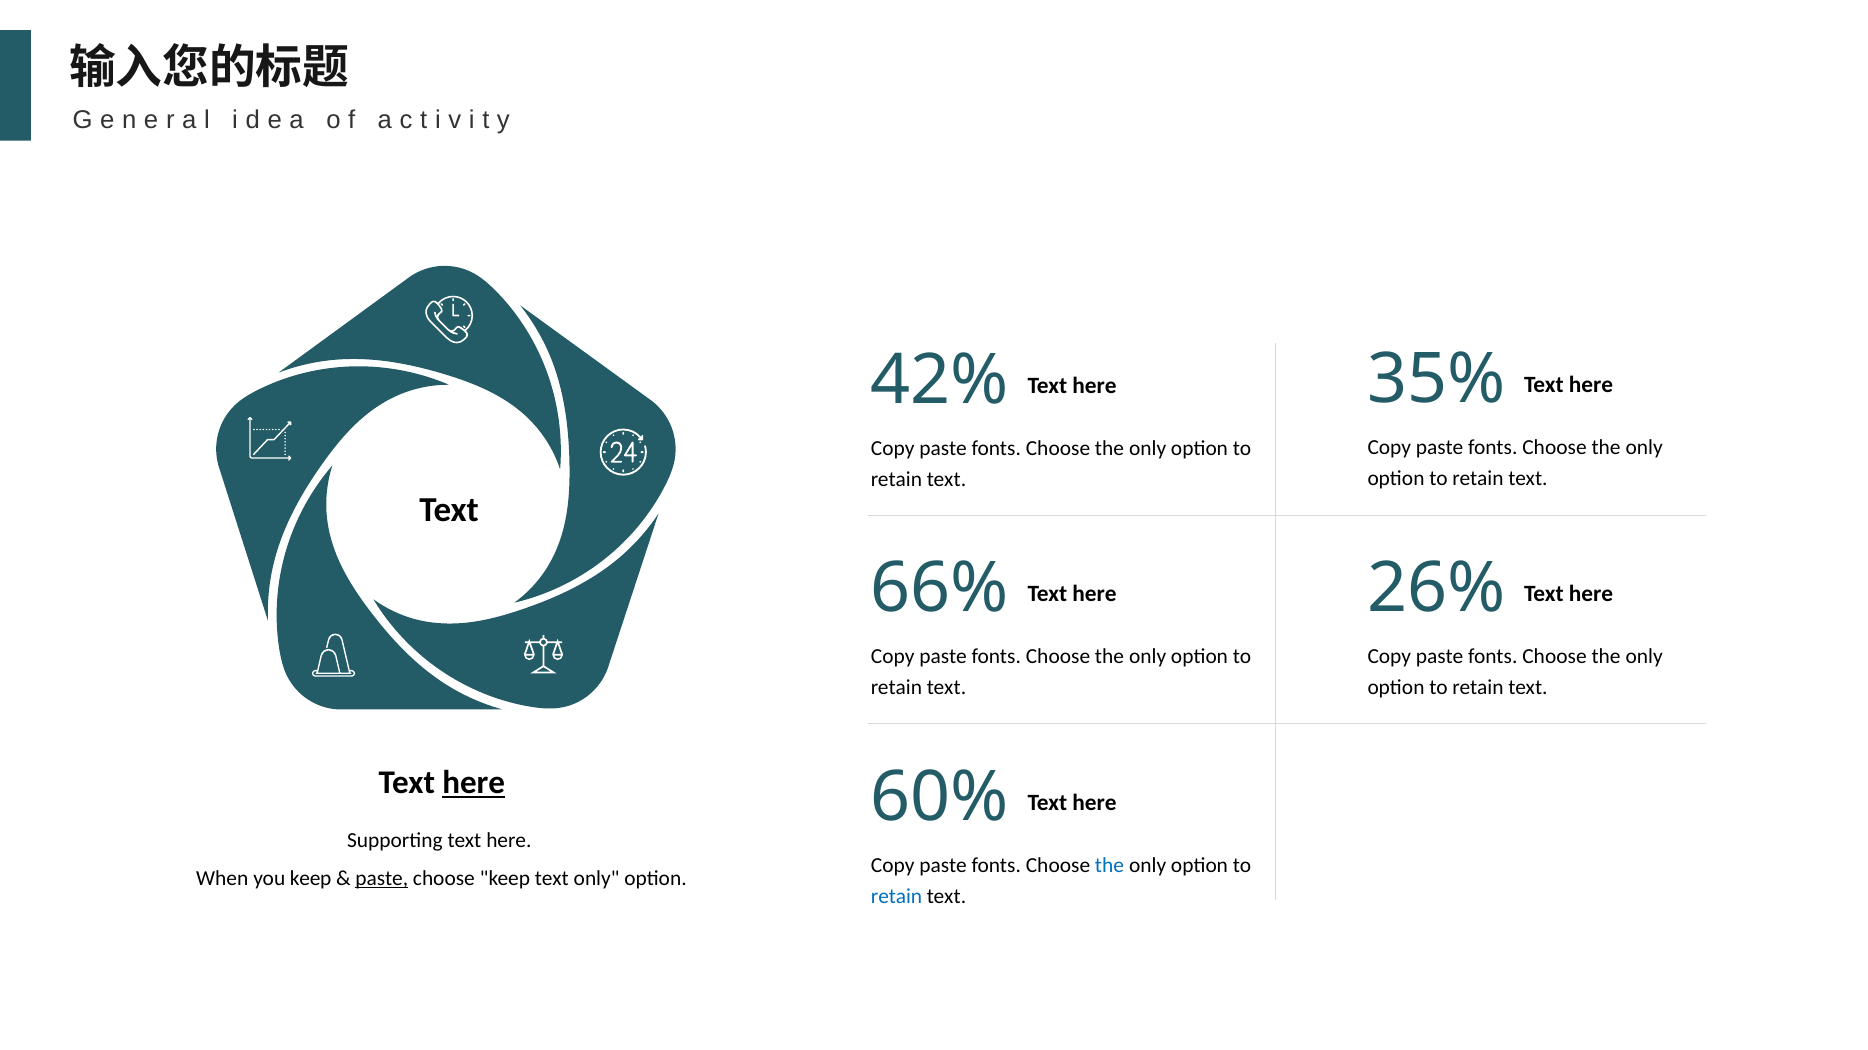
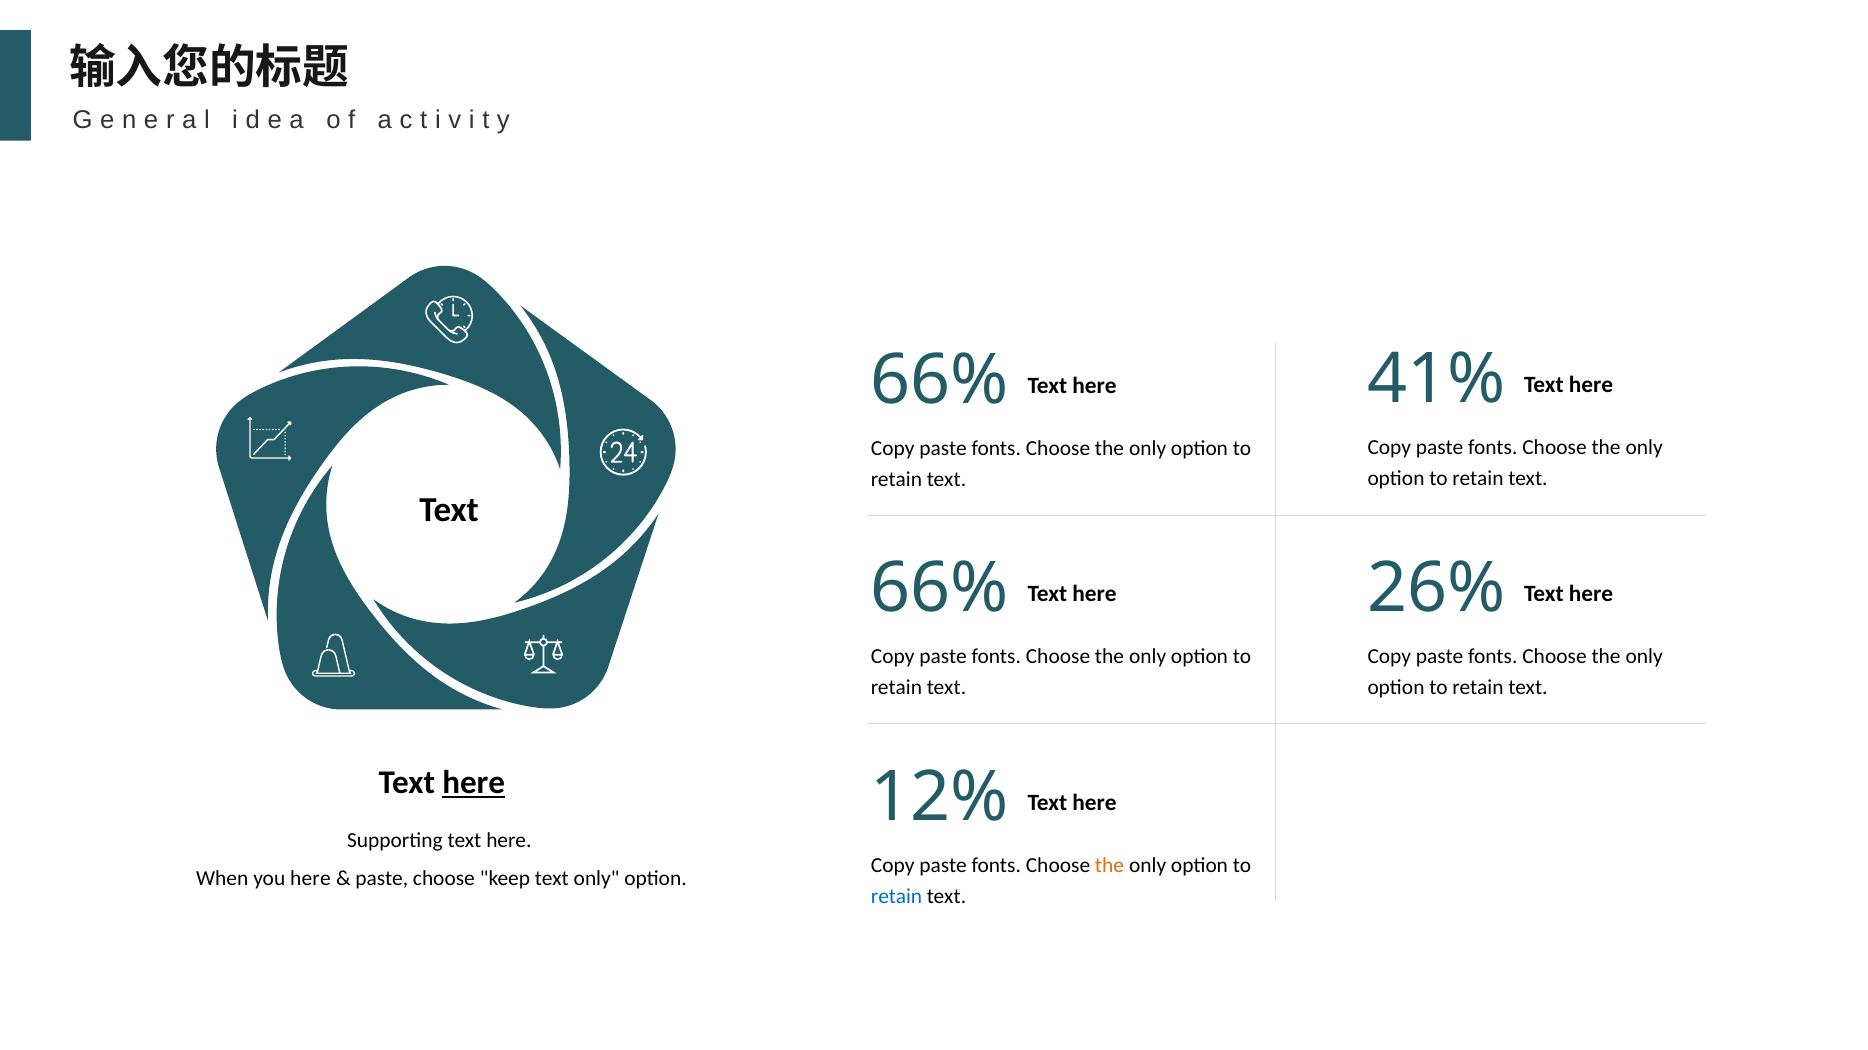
35%: 35% -> 41% (1437, 380)
42%: 42% -> 66% (940, 381)
60%: 60% -> 12% (940, 798)
the colour: blue -> orange (1110, 866)
you keep: keep -> here (310, 879)
paste underline: present -> none (382, 879)
